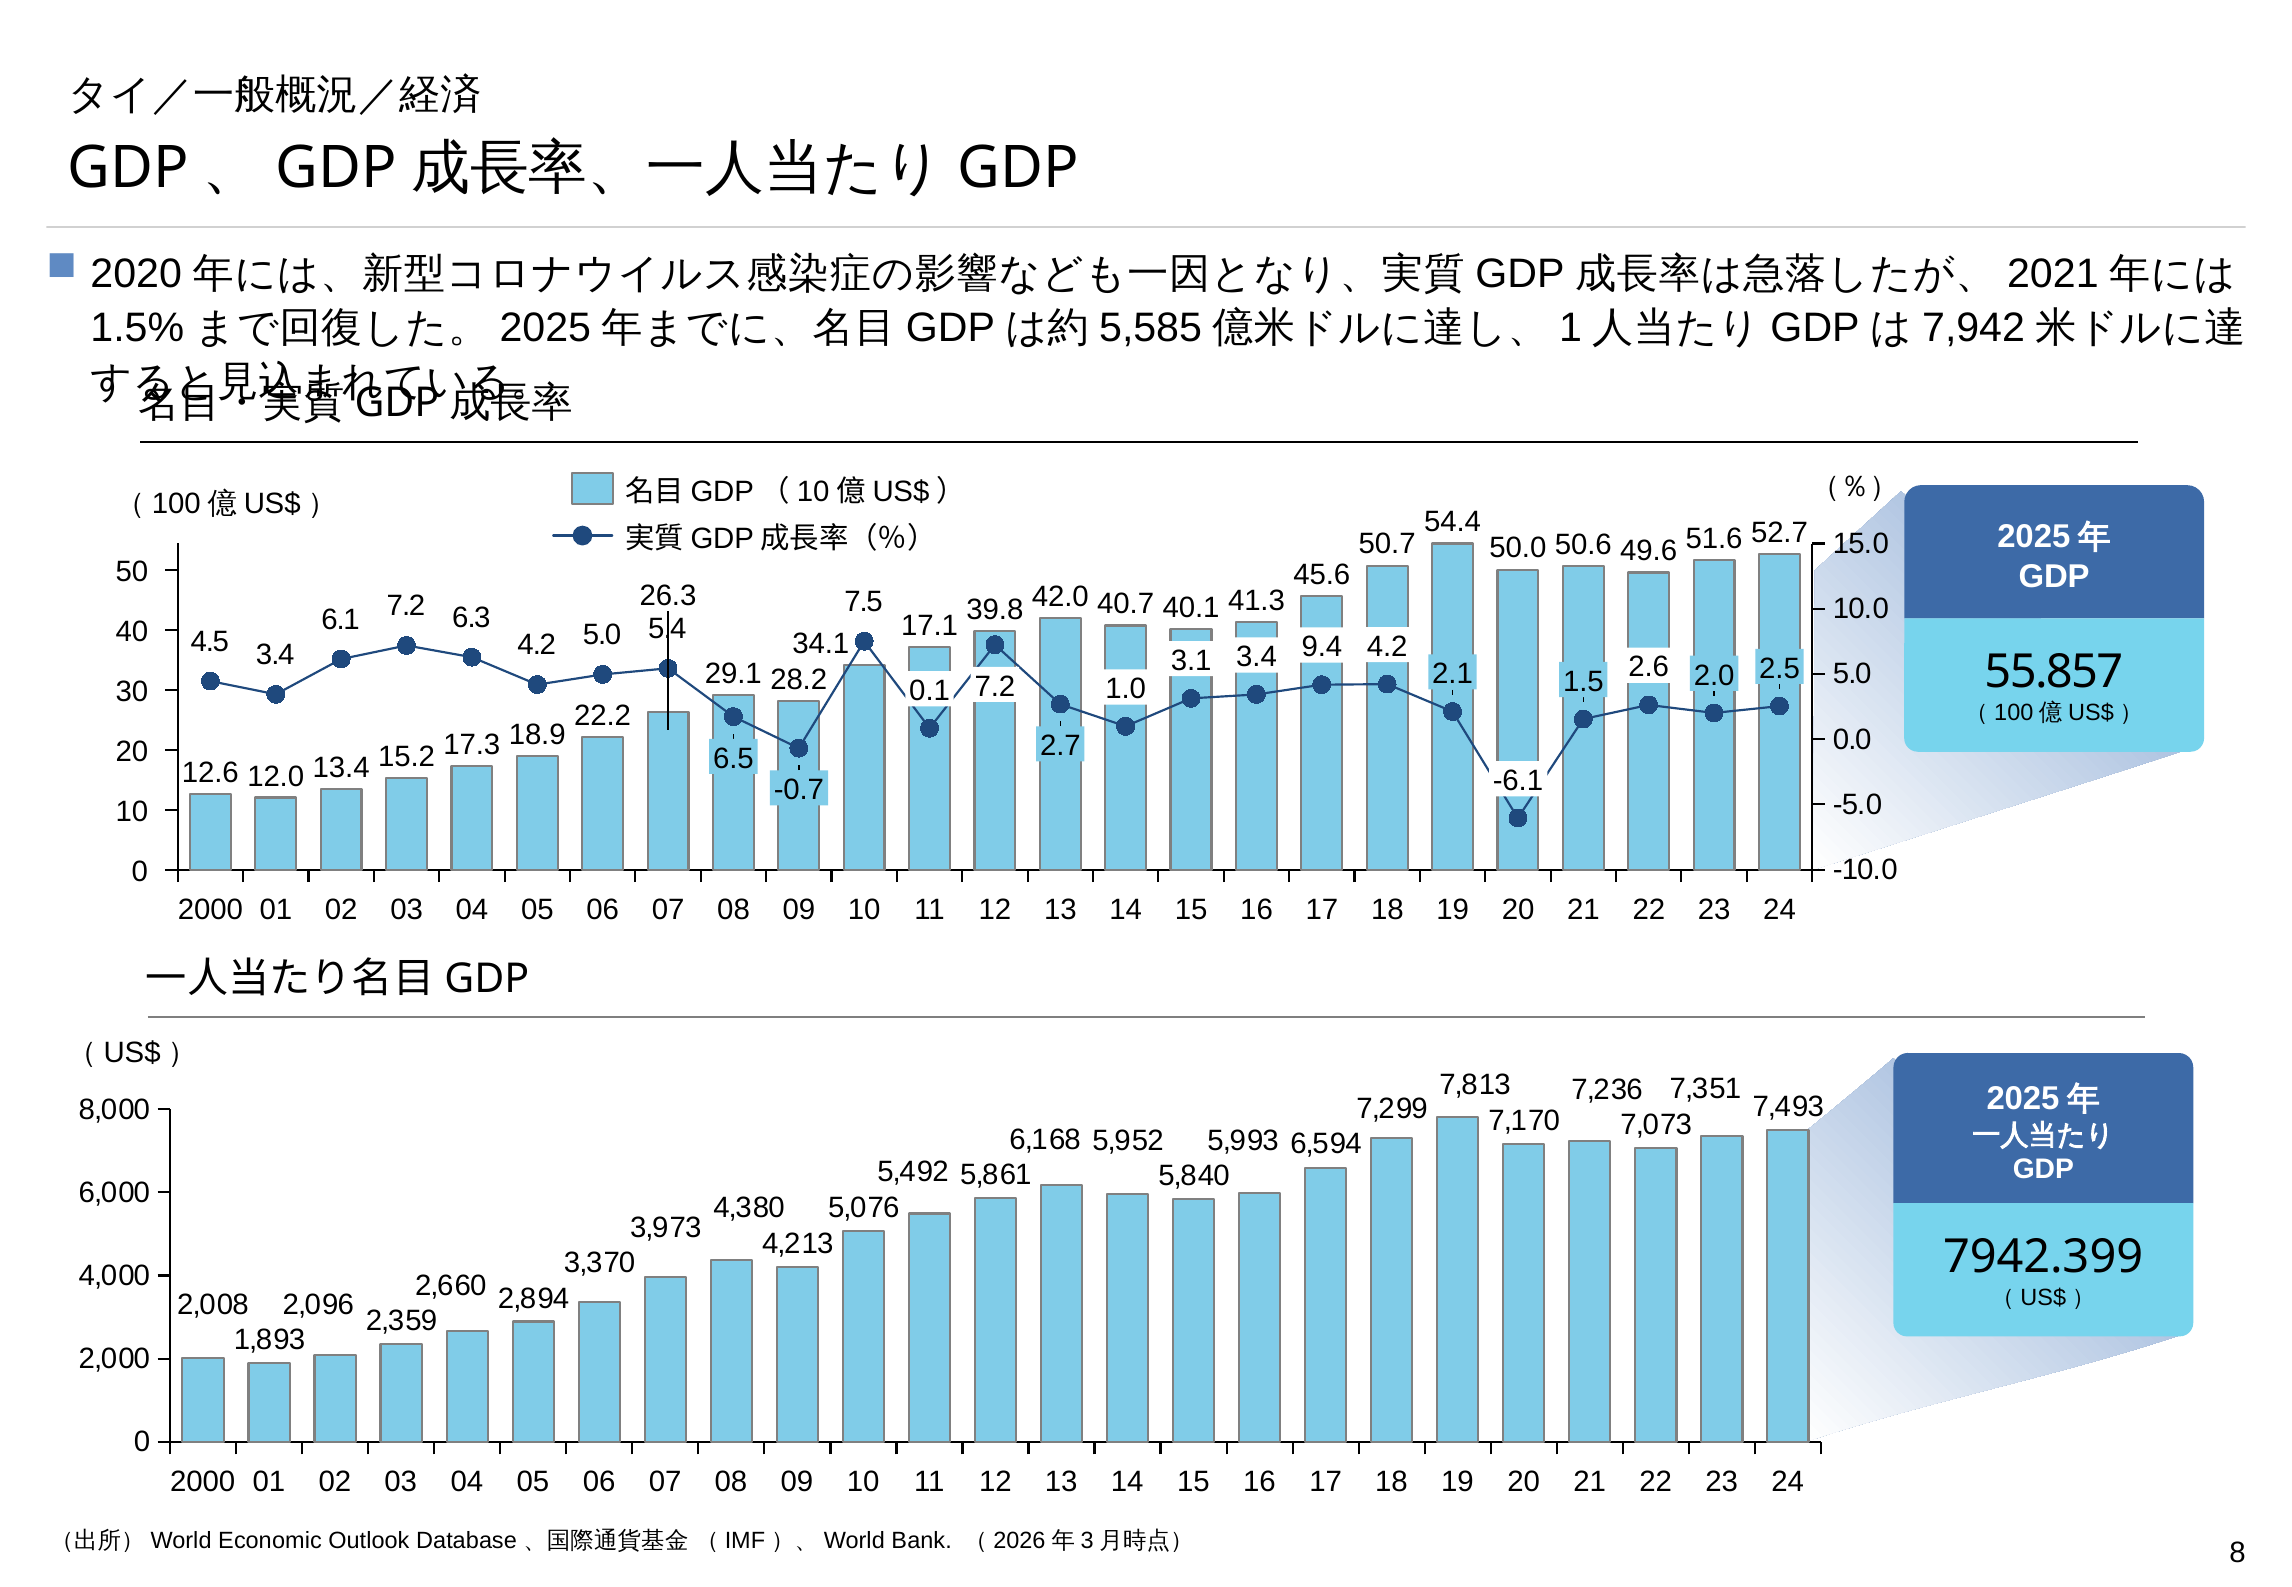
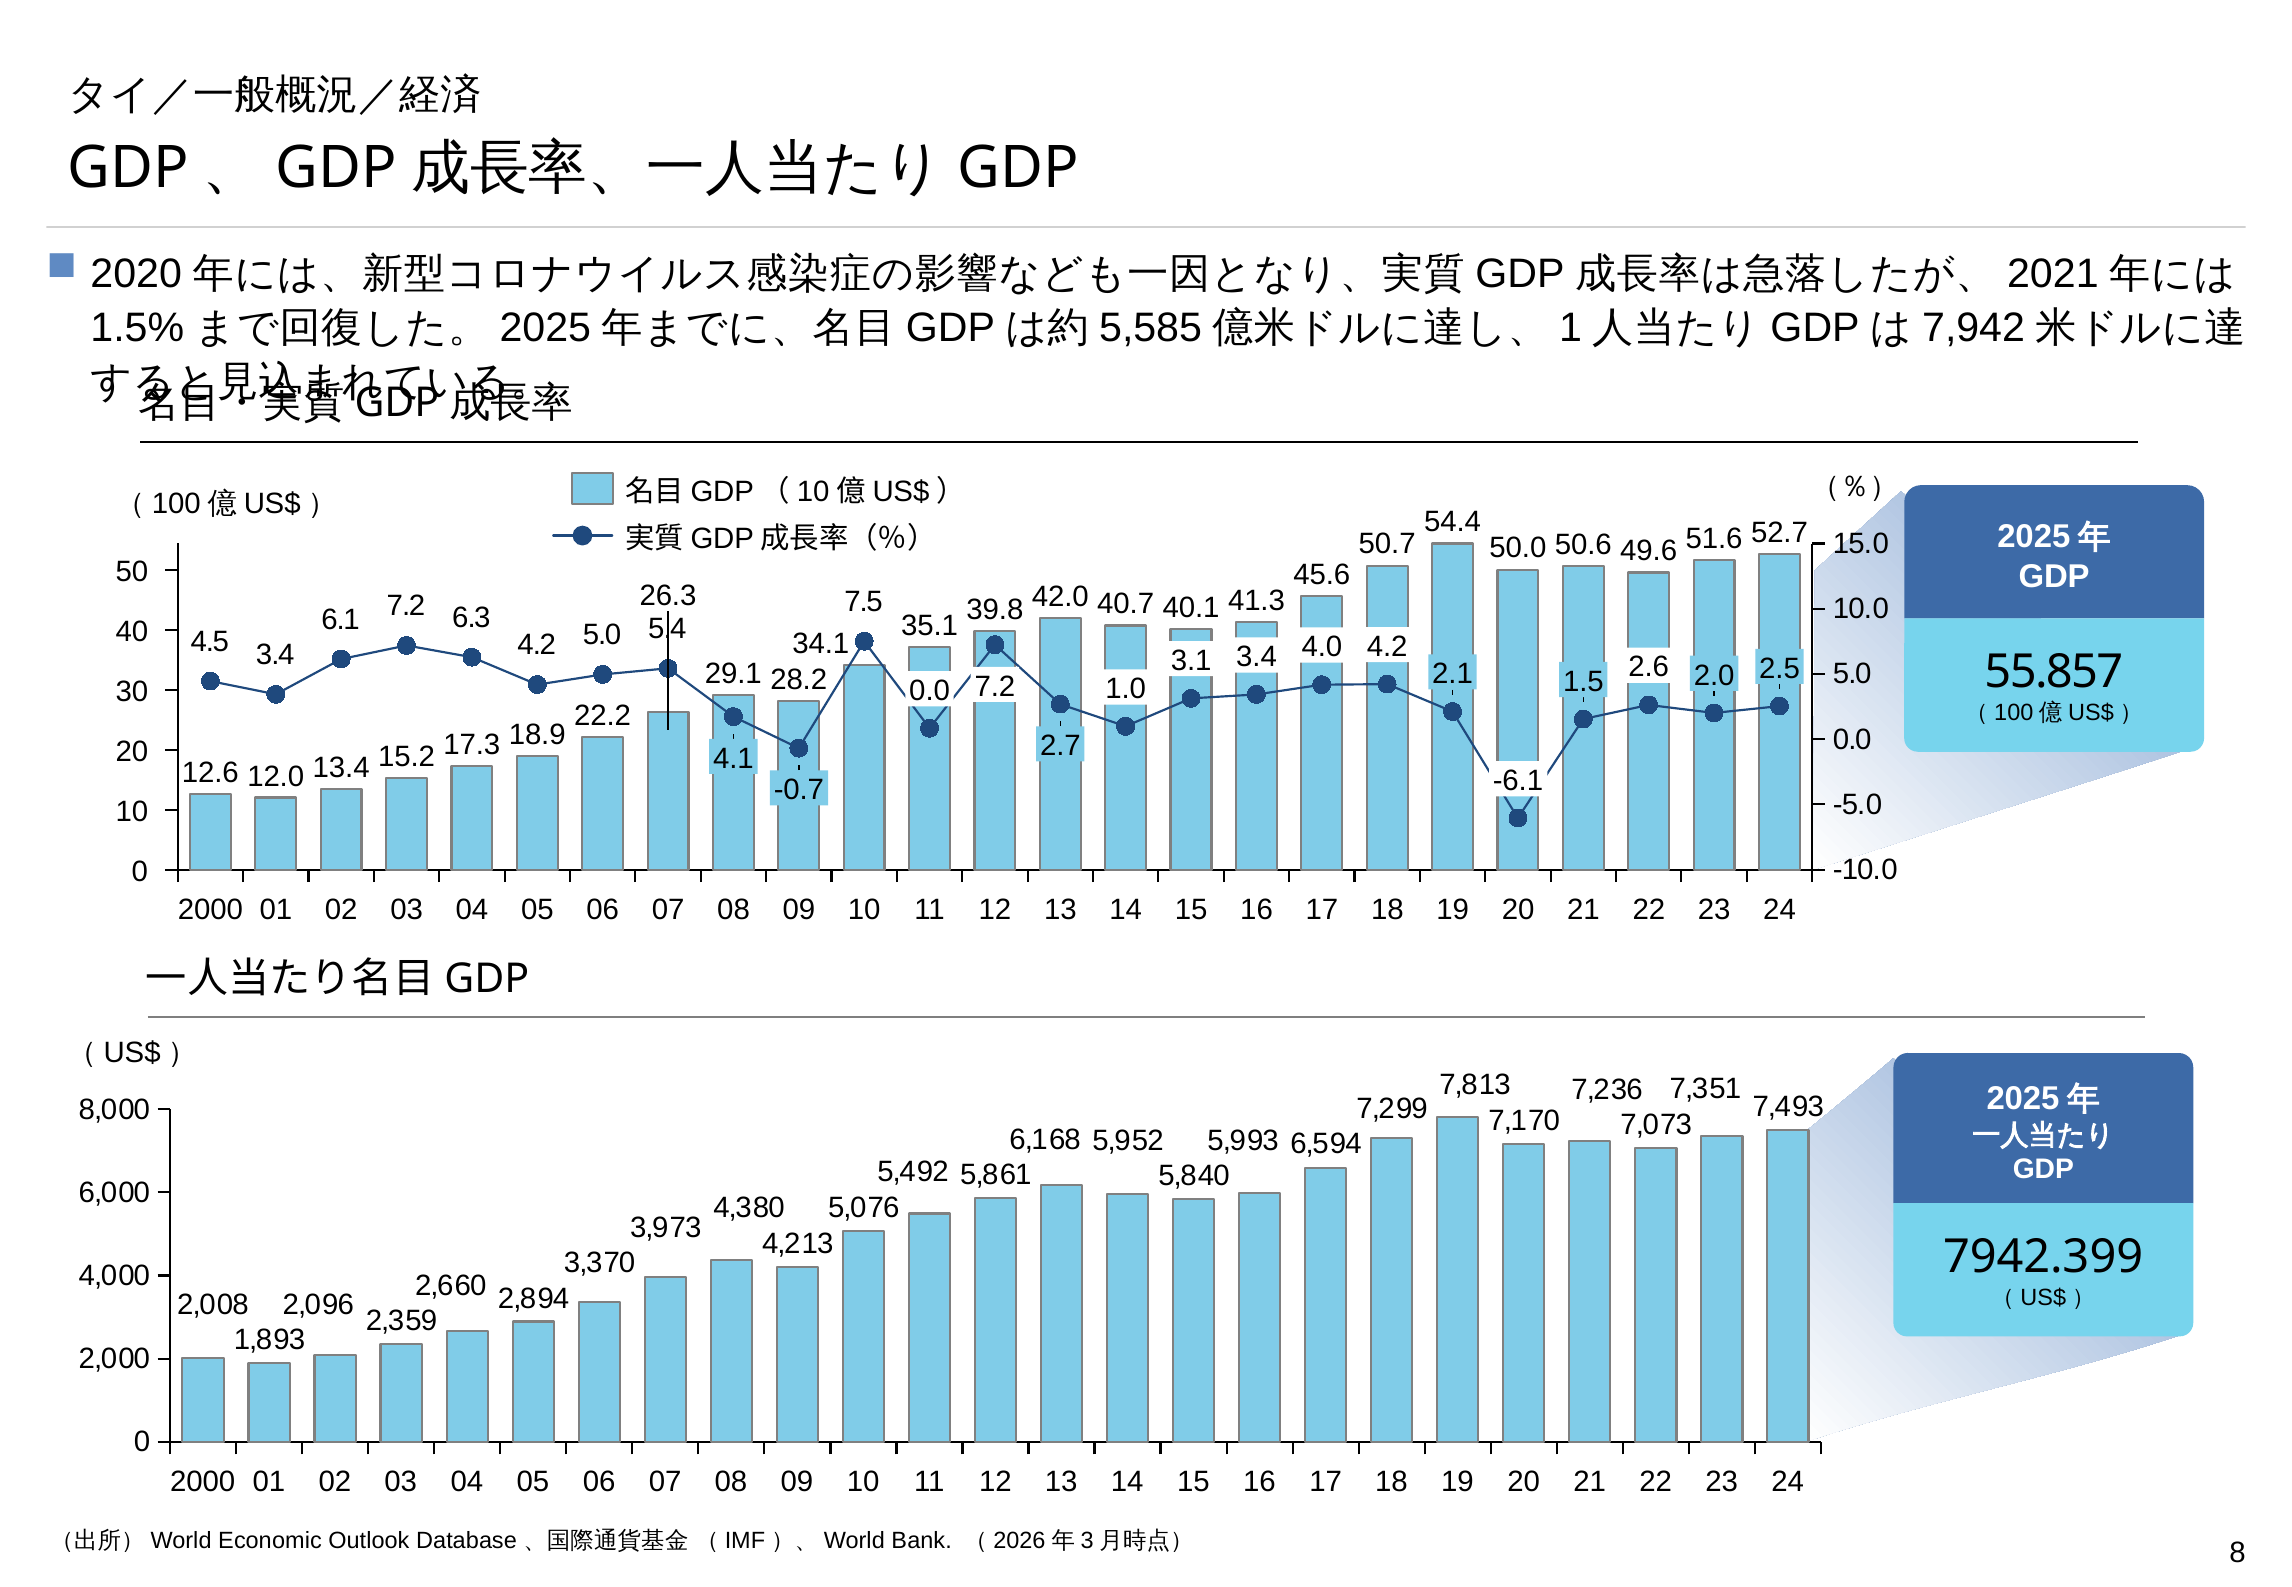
17.1: 17.1 -> 35.1 (930, 626)
9.4: 9.4 -> 4.0 (1322, 647)
0.1: 0.1 -> 0.0 (930, 691)
6.5: 6.5 -> 4.1 (733, 758)
